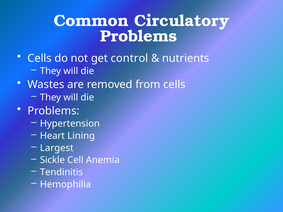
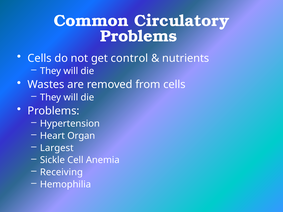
Lining: Lining -> Organ (81, 136)
Tendinitis: Tendinitis -> Receiving (61, 172)
